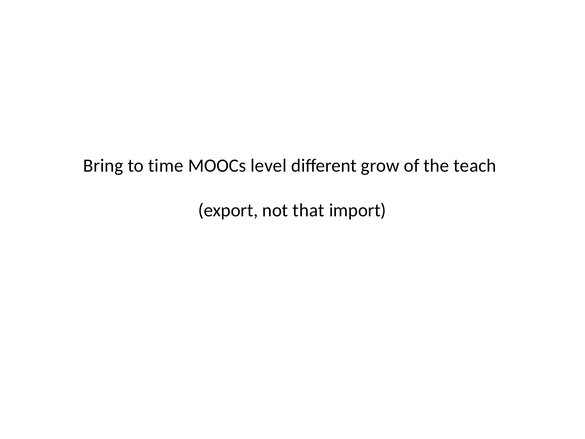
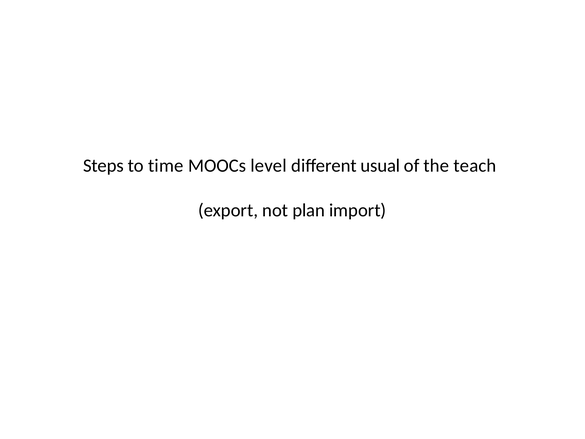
Bring: Bring -> Steps (103, 166)
grow: grow -> usual (380, 166)
that: that -> plan (309, 210)
